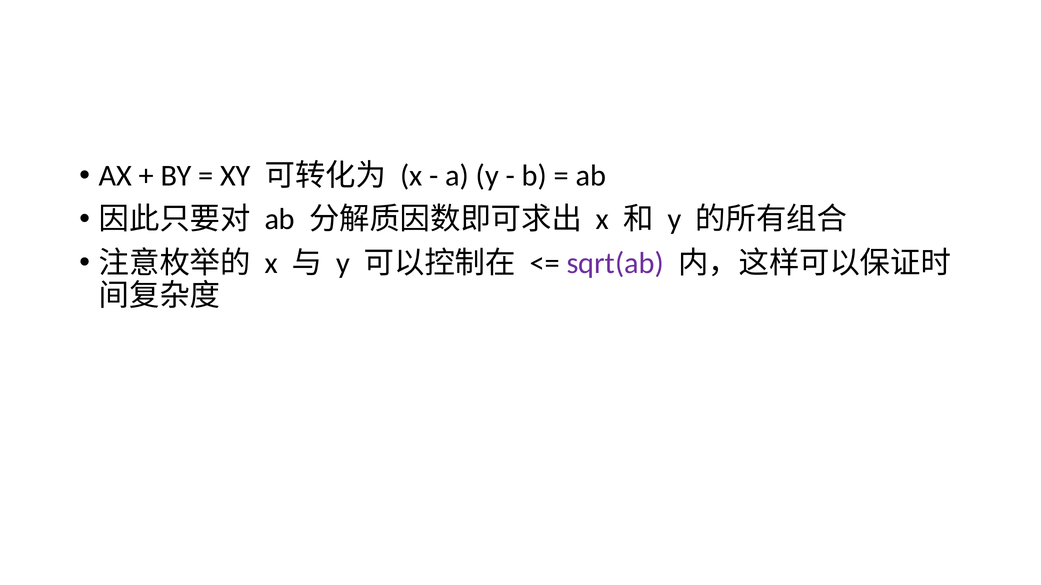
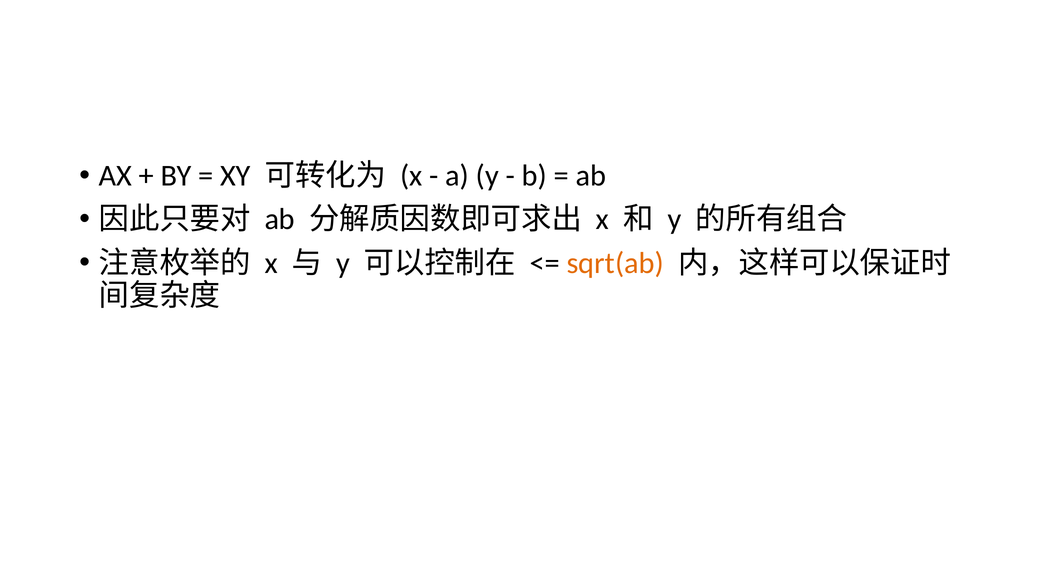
sqrt(ab colour: purple -> orange (615, 263)
